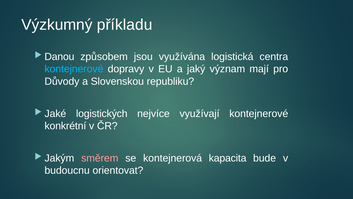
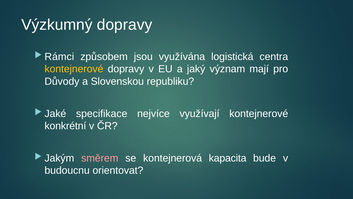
Výzkumný příkladu: příkladu -> dopravy (125, 25)
Danou: Danou -> Rámci (59, 57)
kontejnerové colour: light blue -> yellow (74, 69)
logistických: logistických -> specifikace (102, 113)
